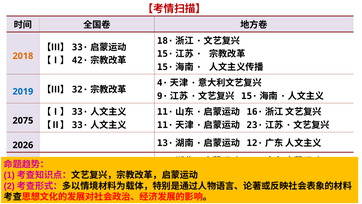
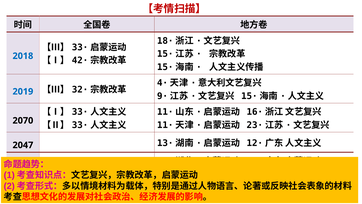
2018 colour: orange -> blue (23, 56)
2075: 2075 -> 2070 (23, 120)
2026: 2026 -> 2047 (23, 145)
